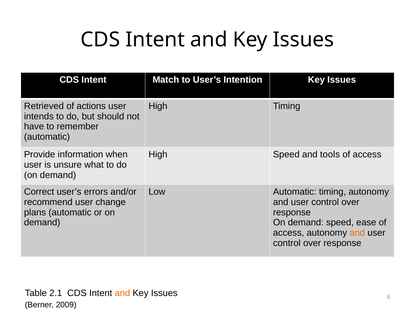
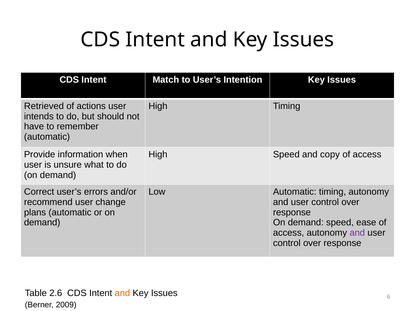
tools: tools -> copy (330, 155)
and colour: orange -> purple (357, 233)
2.1: 2.1 -> 2.6 (56, 293)
